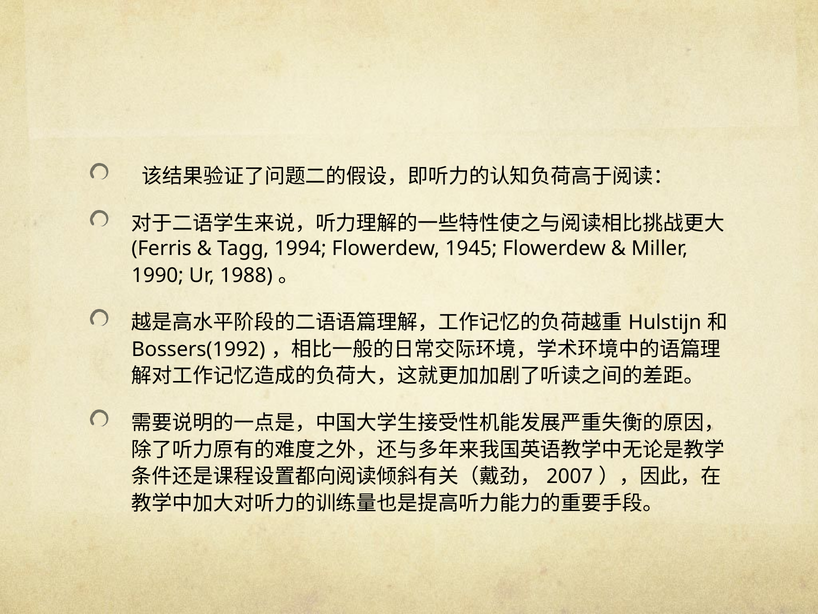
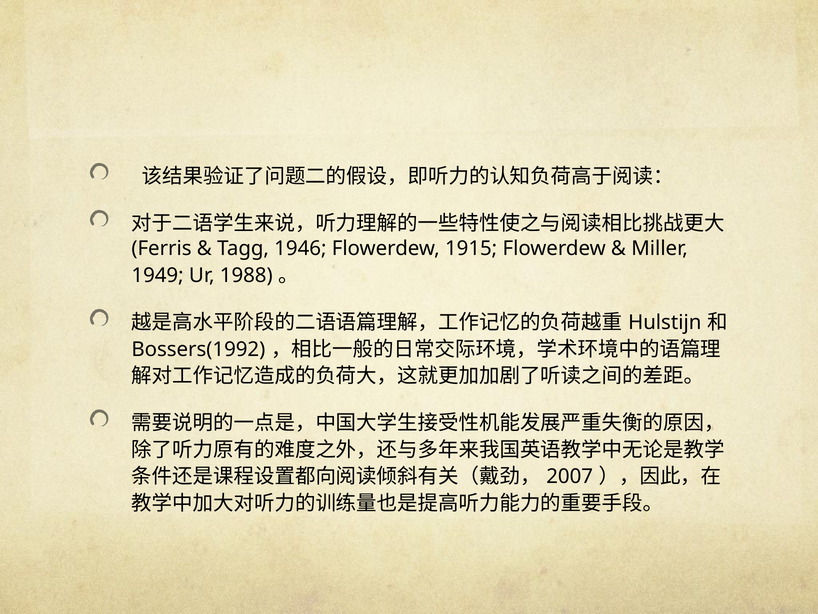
1994: 1994 -> 1946 (300, 248)
1945: 1945 -> 1915 (471, 248)
1990: 1990 -> 1949 (158, 275)
